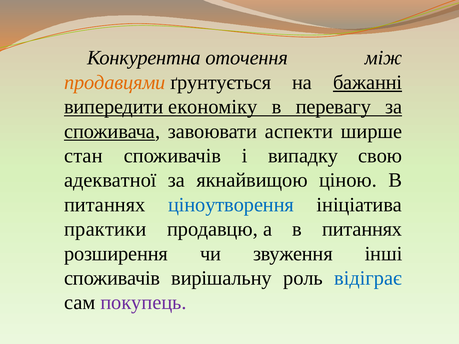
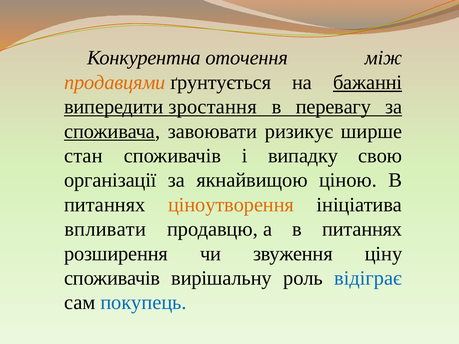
економіку: економіку -> зростання (213, 107)
аспекти: аспекти -> ризикує (299, 131)
адекватної: адекватної -> організації (110, 180)
ціноутворення colour: blue -> orange (231, 205)
практики: практики -> впливати (105, 229)
інші: інші -> ціну (384, 254)
покупець colour: purple -> blue (144, 303)
